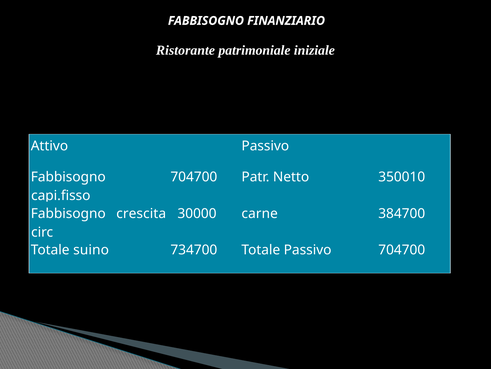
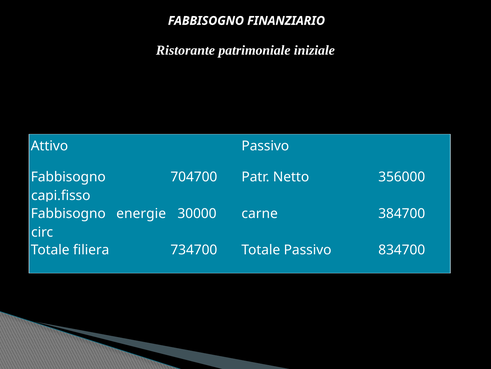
350010: 350010 -> 356000 (402, 177)
crescita: crescita -> energie (141, 213)
suino: suino -> filiera (91, 249)
Passivo 704700: 704700 -> 834700 (402, 249)
